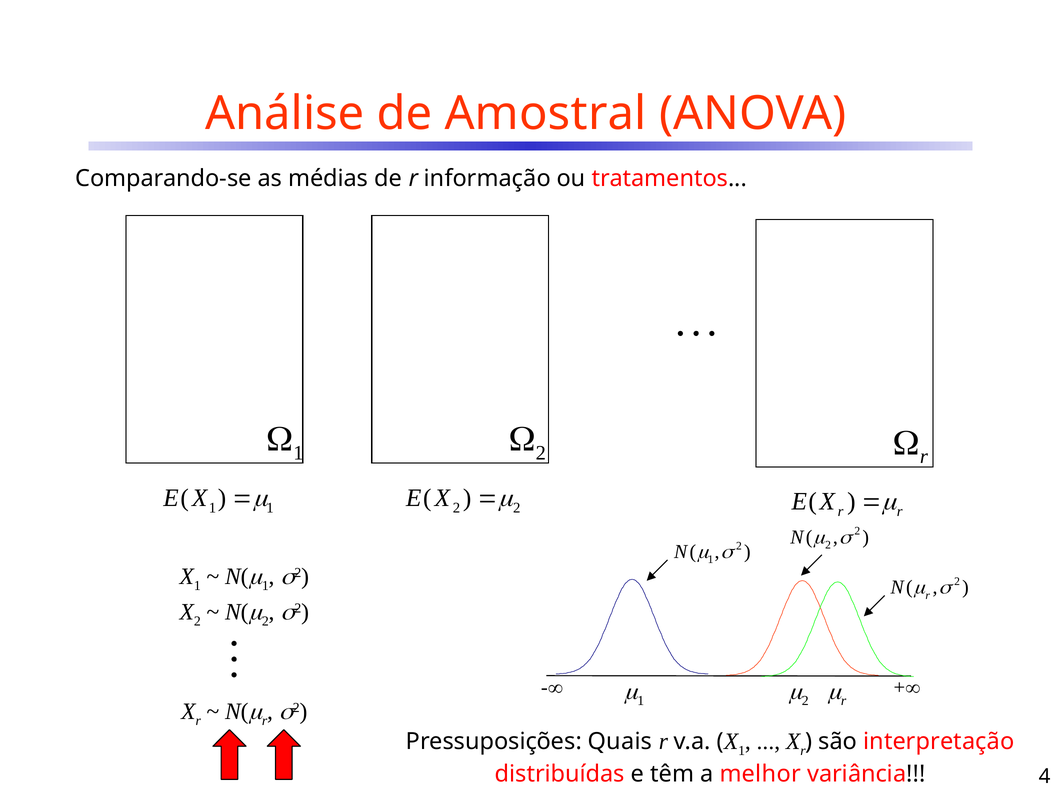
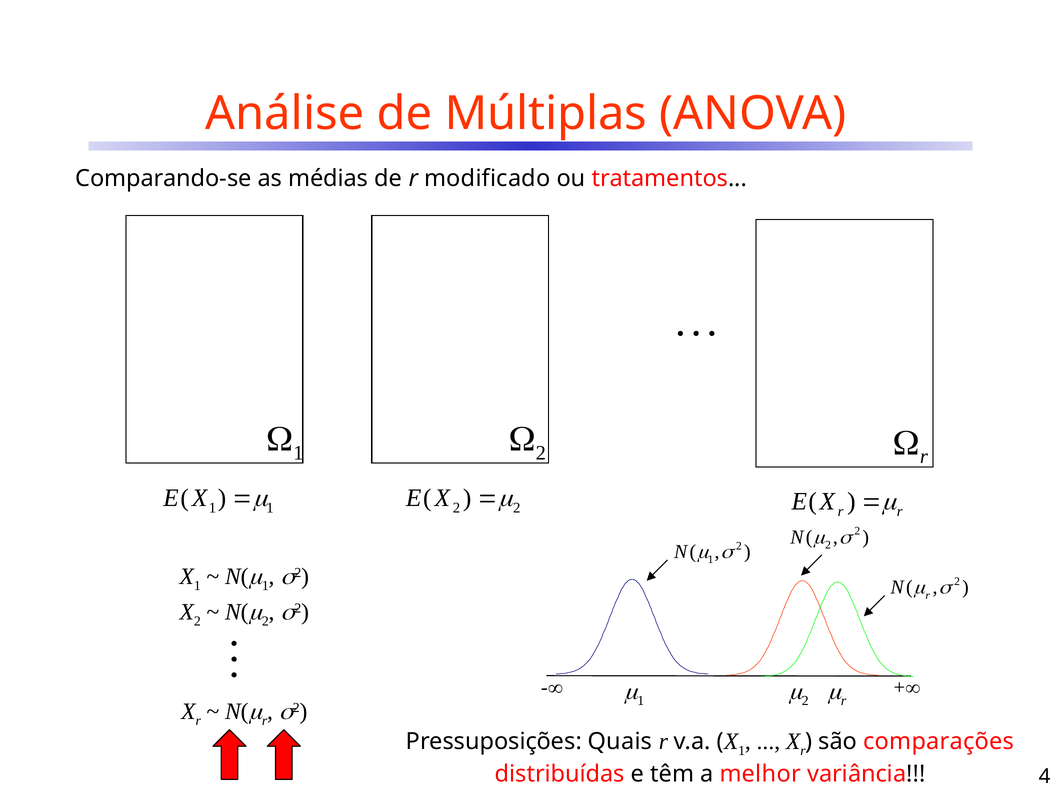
Amostral: Amostral -> Múltiplas (546, 114)
informação: informação -> modificado (487, 178)
interpretação: interpretação -> comparações (939, 741)
